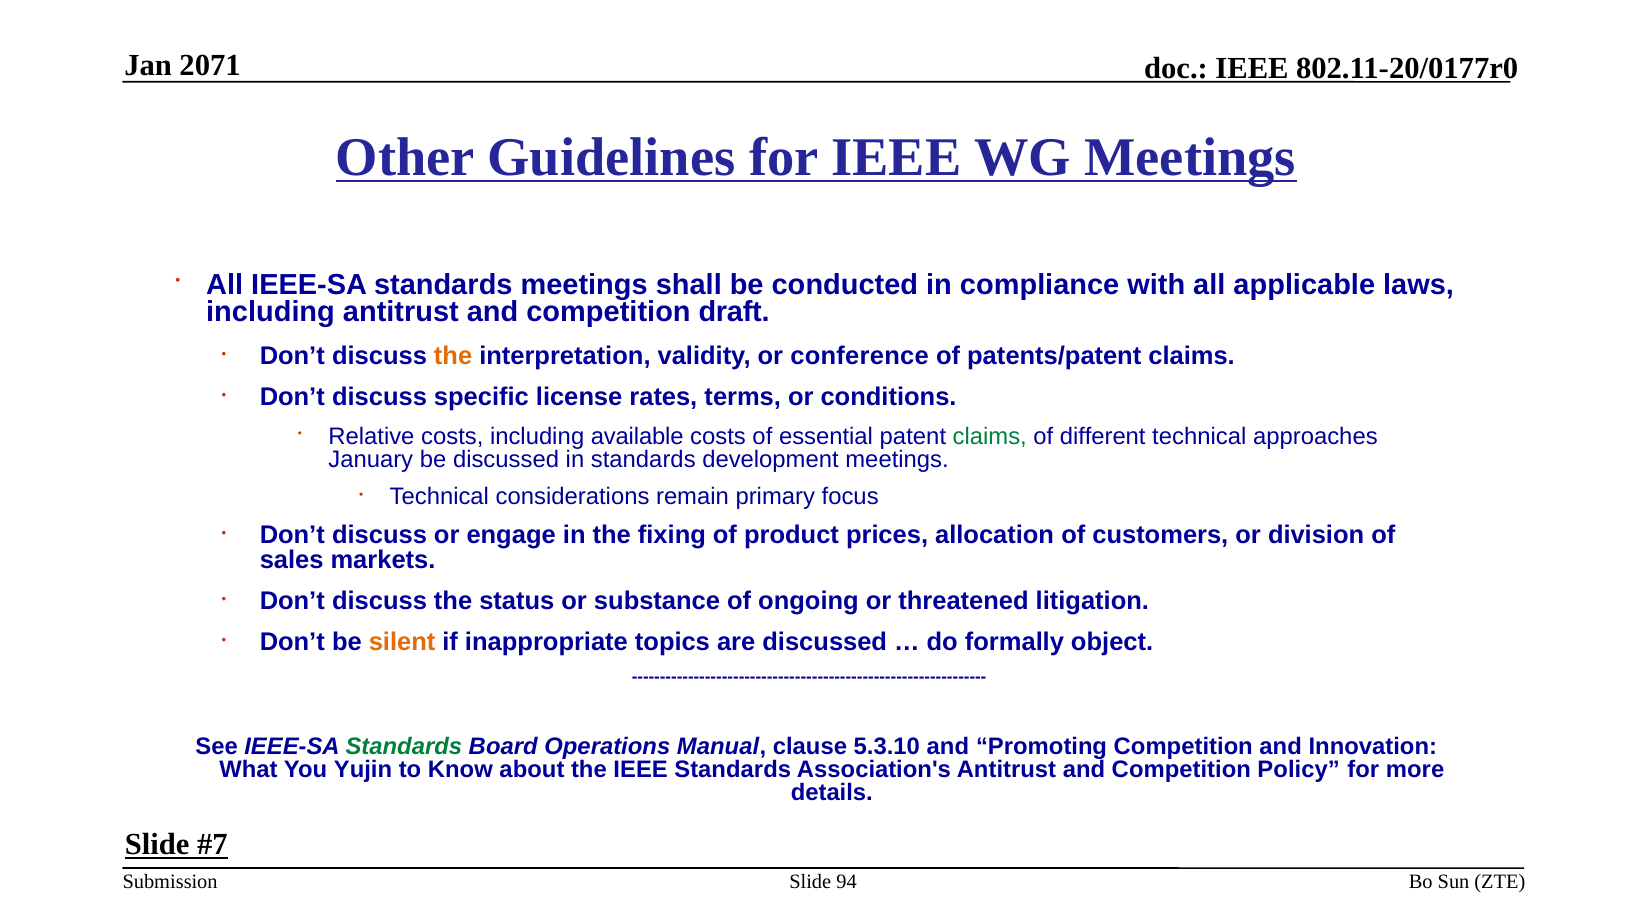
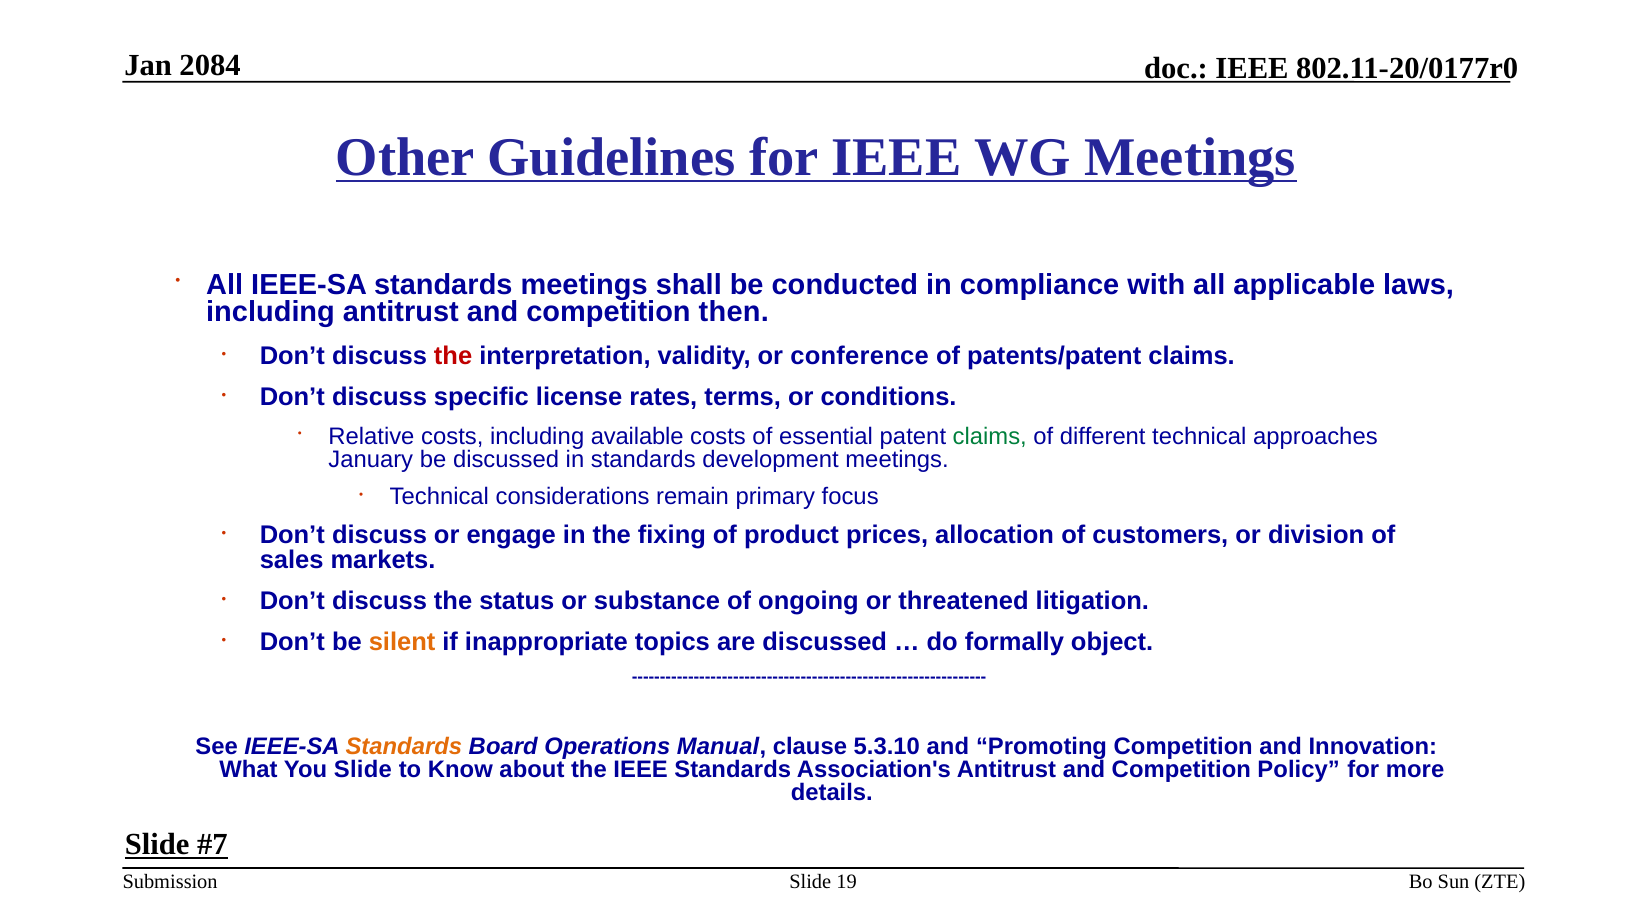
2071: 2071 -> 2084 (210, 65)
draft: draft -> then (734, 312)
the colour: orange -> red (453, 356)
Standards colour: green -> orange (404, 747)
You Yujin: Yujin -> Slide (363, 769)
94: 94 -> 19 (847, 881)
